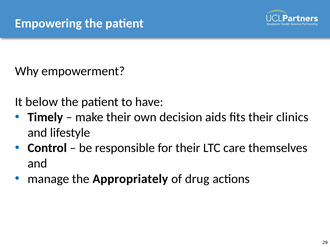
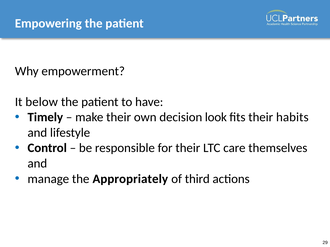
aids: aids -> look (216, 118)
clinics: clinics -> habits (292, 118)
drug: drug -> third (197, 179)
